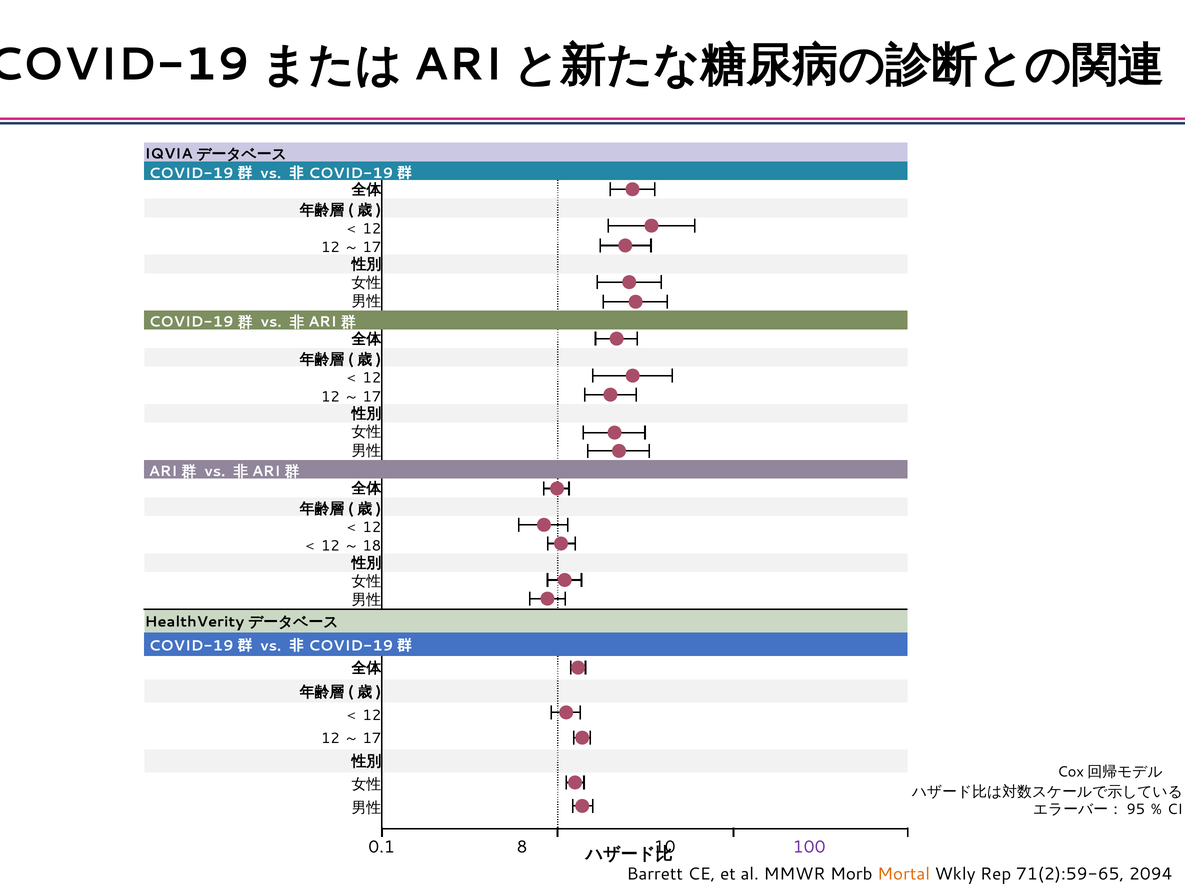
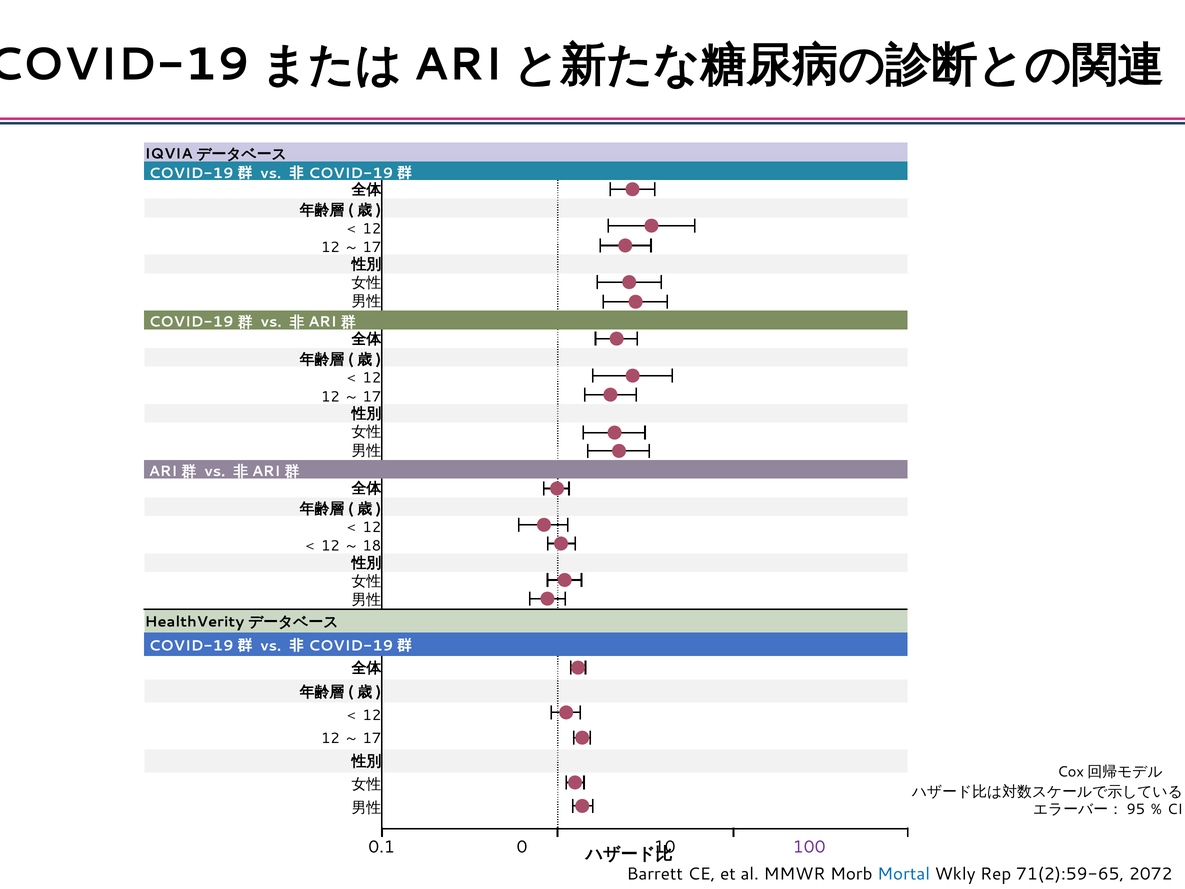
8: 8 -> 0 (522, 847)
Mortal colour: orange -> blue (904, 874)
2094: 2094 -> 2072 (1151, 874)
